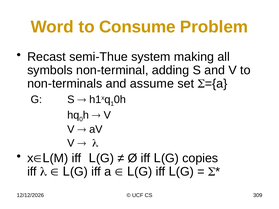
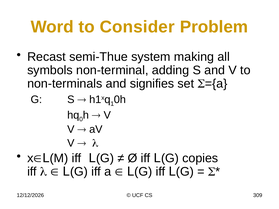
Consume: Consume -> Consider (137, 27)
assume: assume -> signifies (152, 84)
